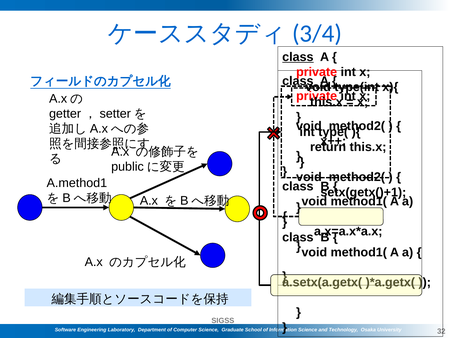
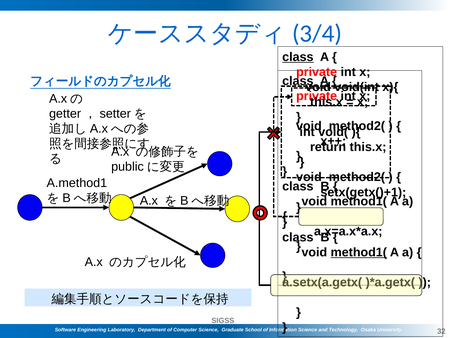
type(int: type(int -> void(int (357, 87)
type(: type( -> void( (333, 132)
method1( underline: none -> present (359, 252)
